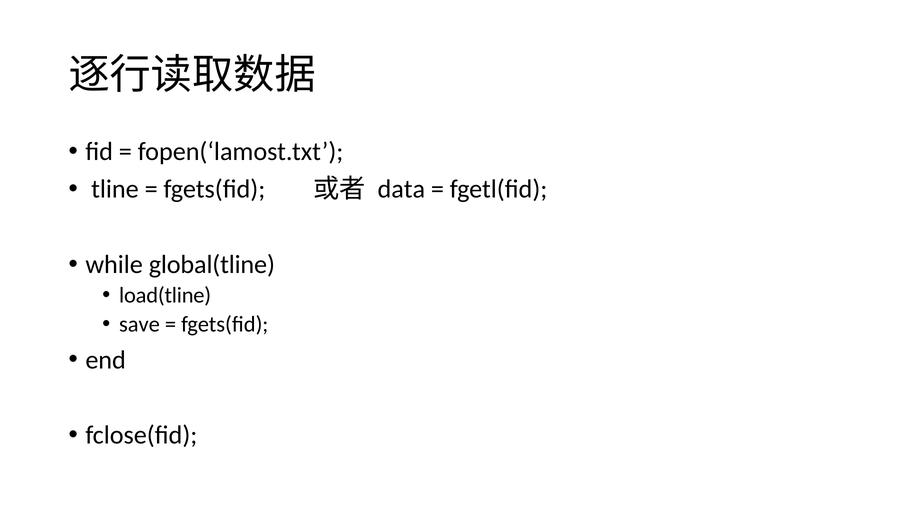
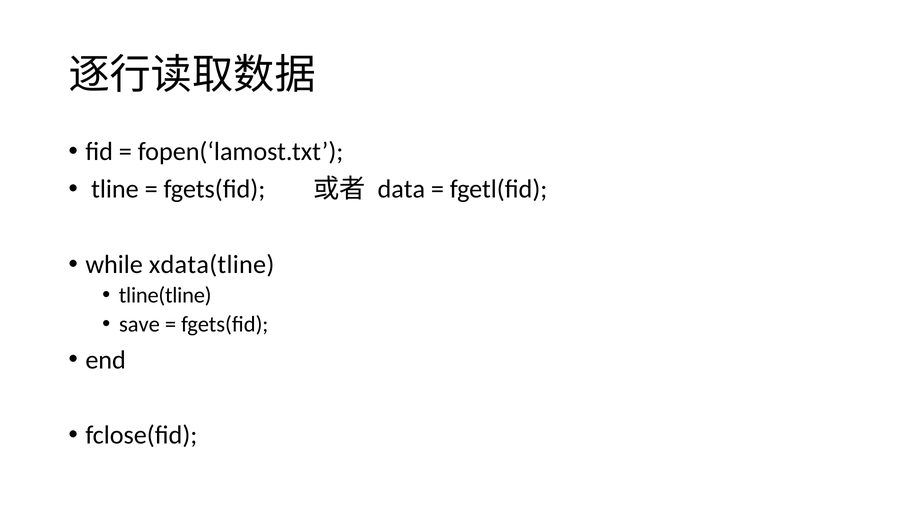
global(tline: global(tline -> xdata(tline (212, 265)
load(tline: load(tline -> tline(tline (165, 296)
